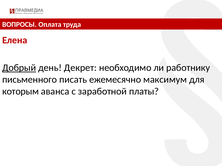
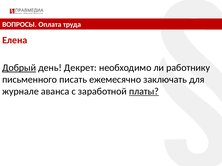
максимум: максимум -> заключать (165, 80)
которым: которым -> журнале (20, 92)
платы underline: none -> present (144, 92)
